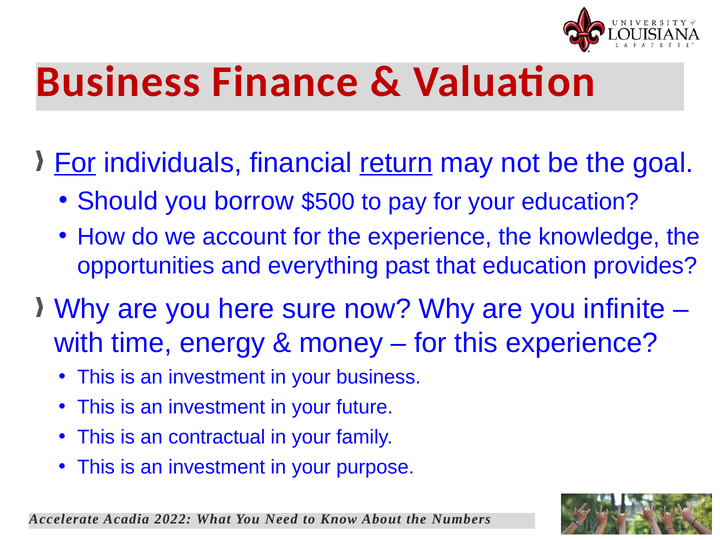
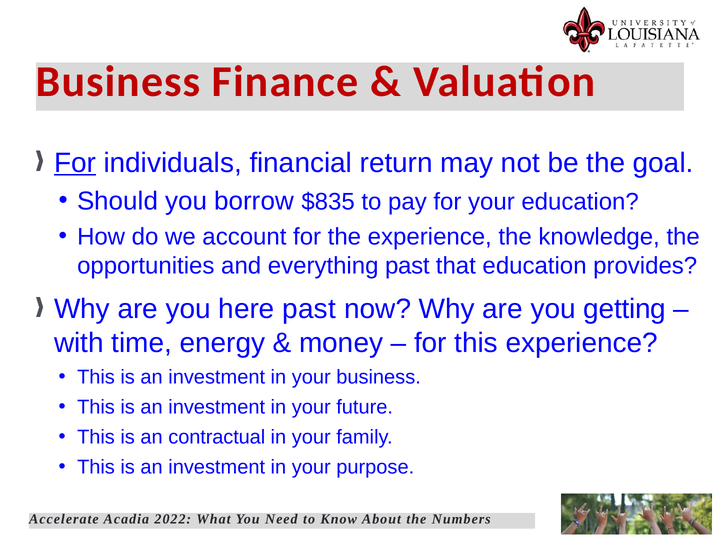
return underline: present -> none (396, 163)
$500: $500 -> $835 (328, 202)
here sure: sure -> past (309, 309)
infinite: infinite -> getting (625, 309)
